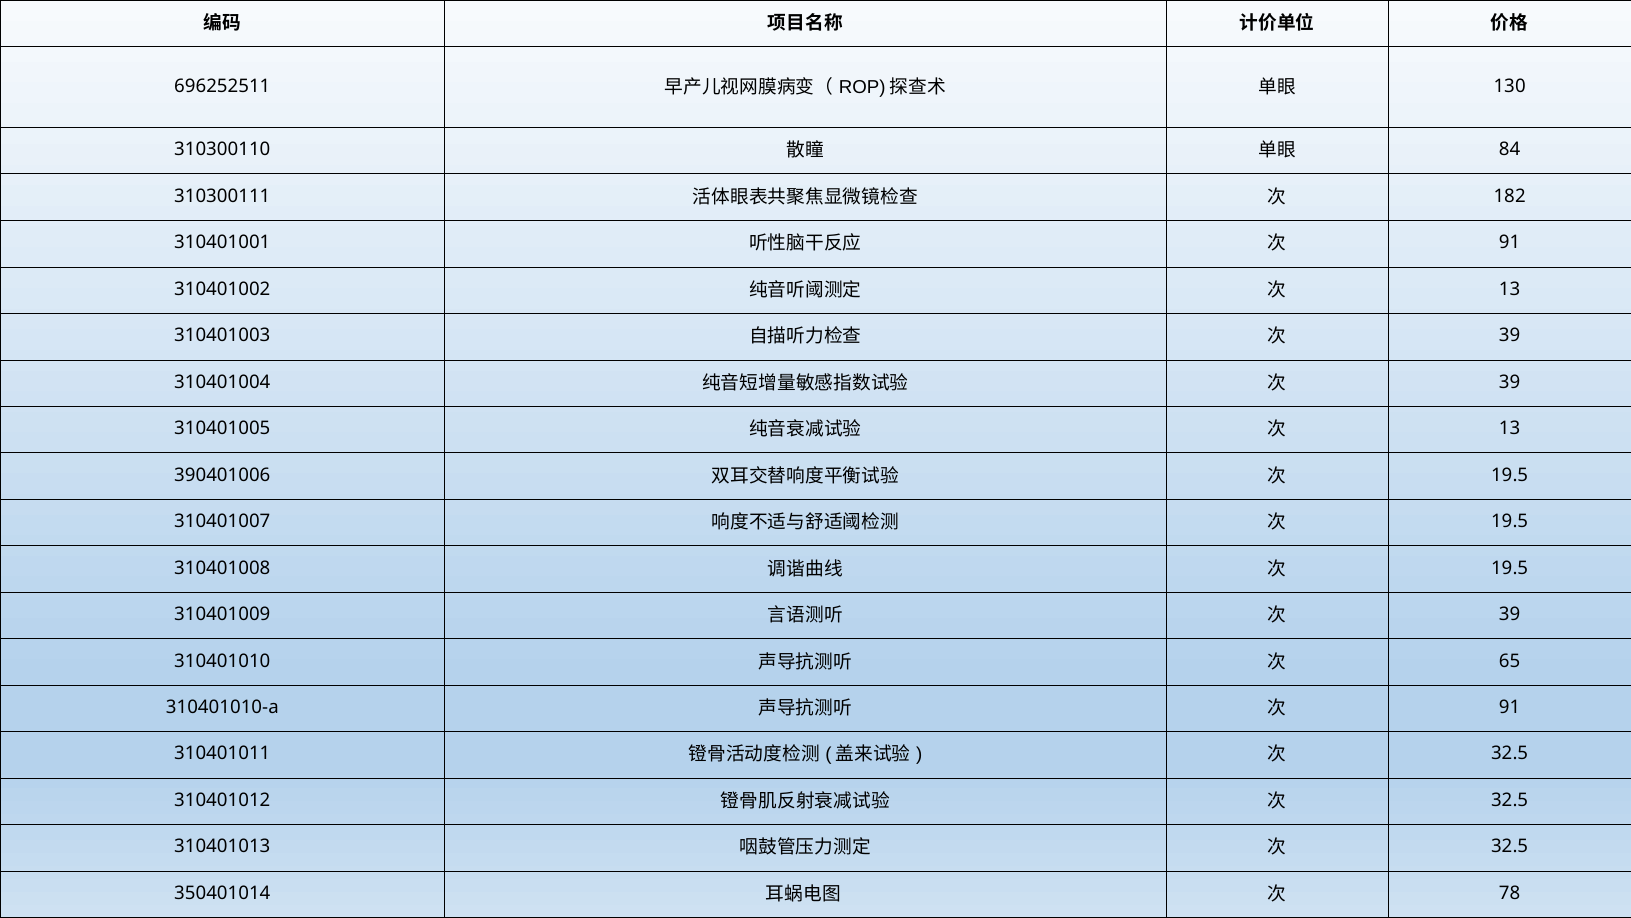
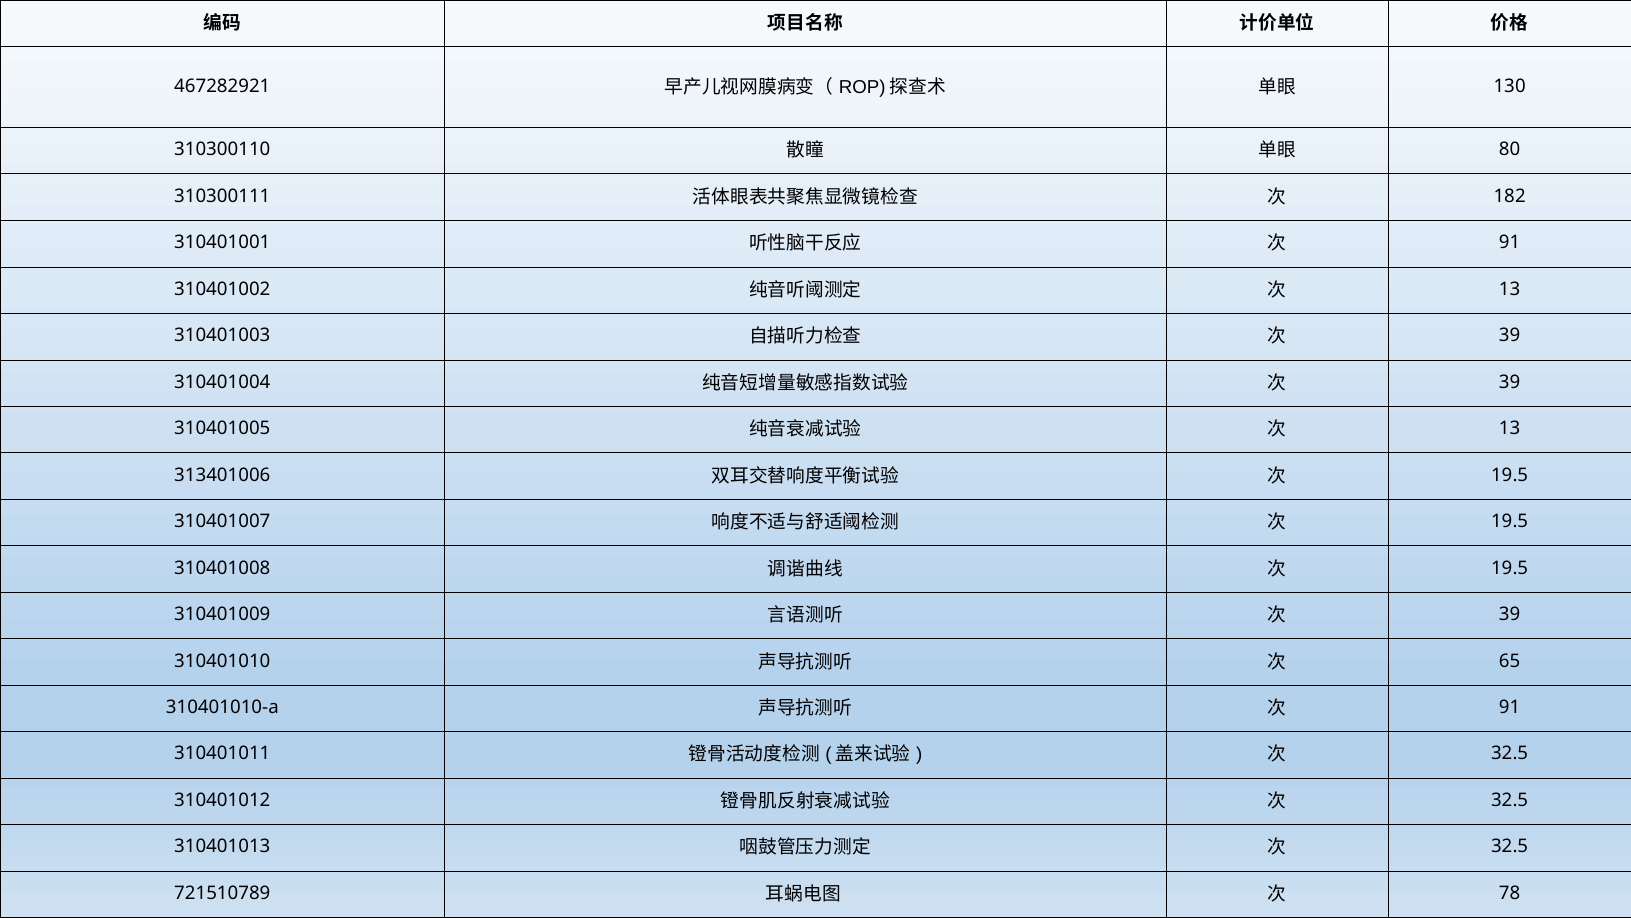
696252511: 696252511 -> 467282921 (222, 86)
84: 84 -> 80 (1510, 149)
390401006: 390401006 -> 313401006 (222, 475)
350401014: 350401014 -> 721510789 (222, 893)
